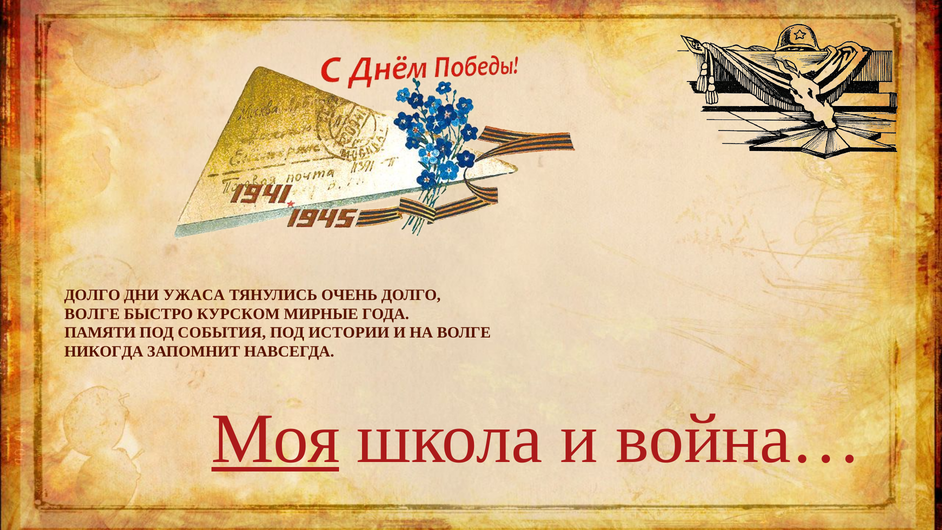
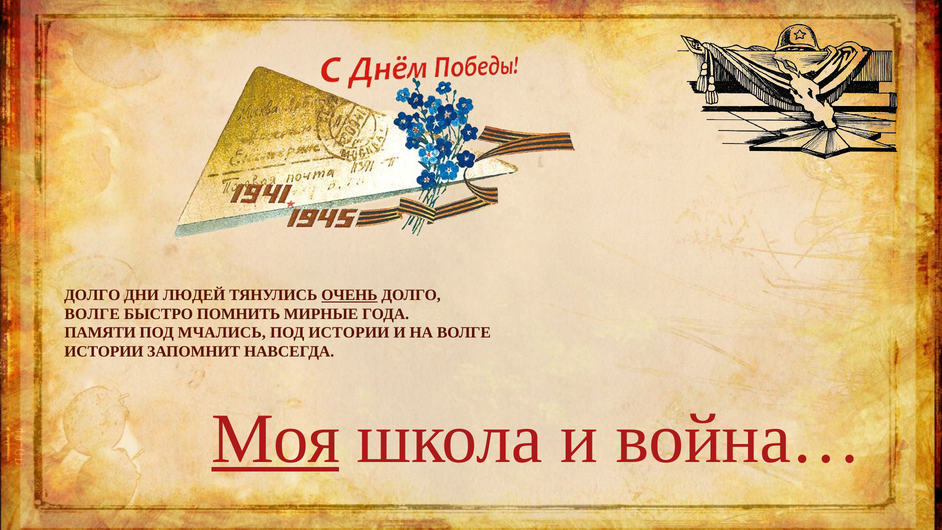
УЖАСА: УЖАСА -> ЛЮДЕЙ (194, 295)
ОЧЕНЬ underline: none -> present (349, 295)
КУРСКОМ: КУРСКОМ -> ПОМНИТЬ (239, 314)
СОБЫТИЯ: СОБЫТИЯ -> МЧАЛИСЬ (222, 333)
НИКОГДА: НИКОГДА -> ИСТОРИИ (104, 351)
